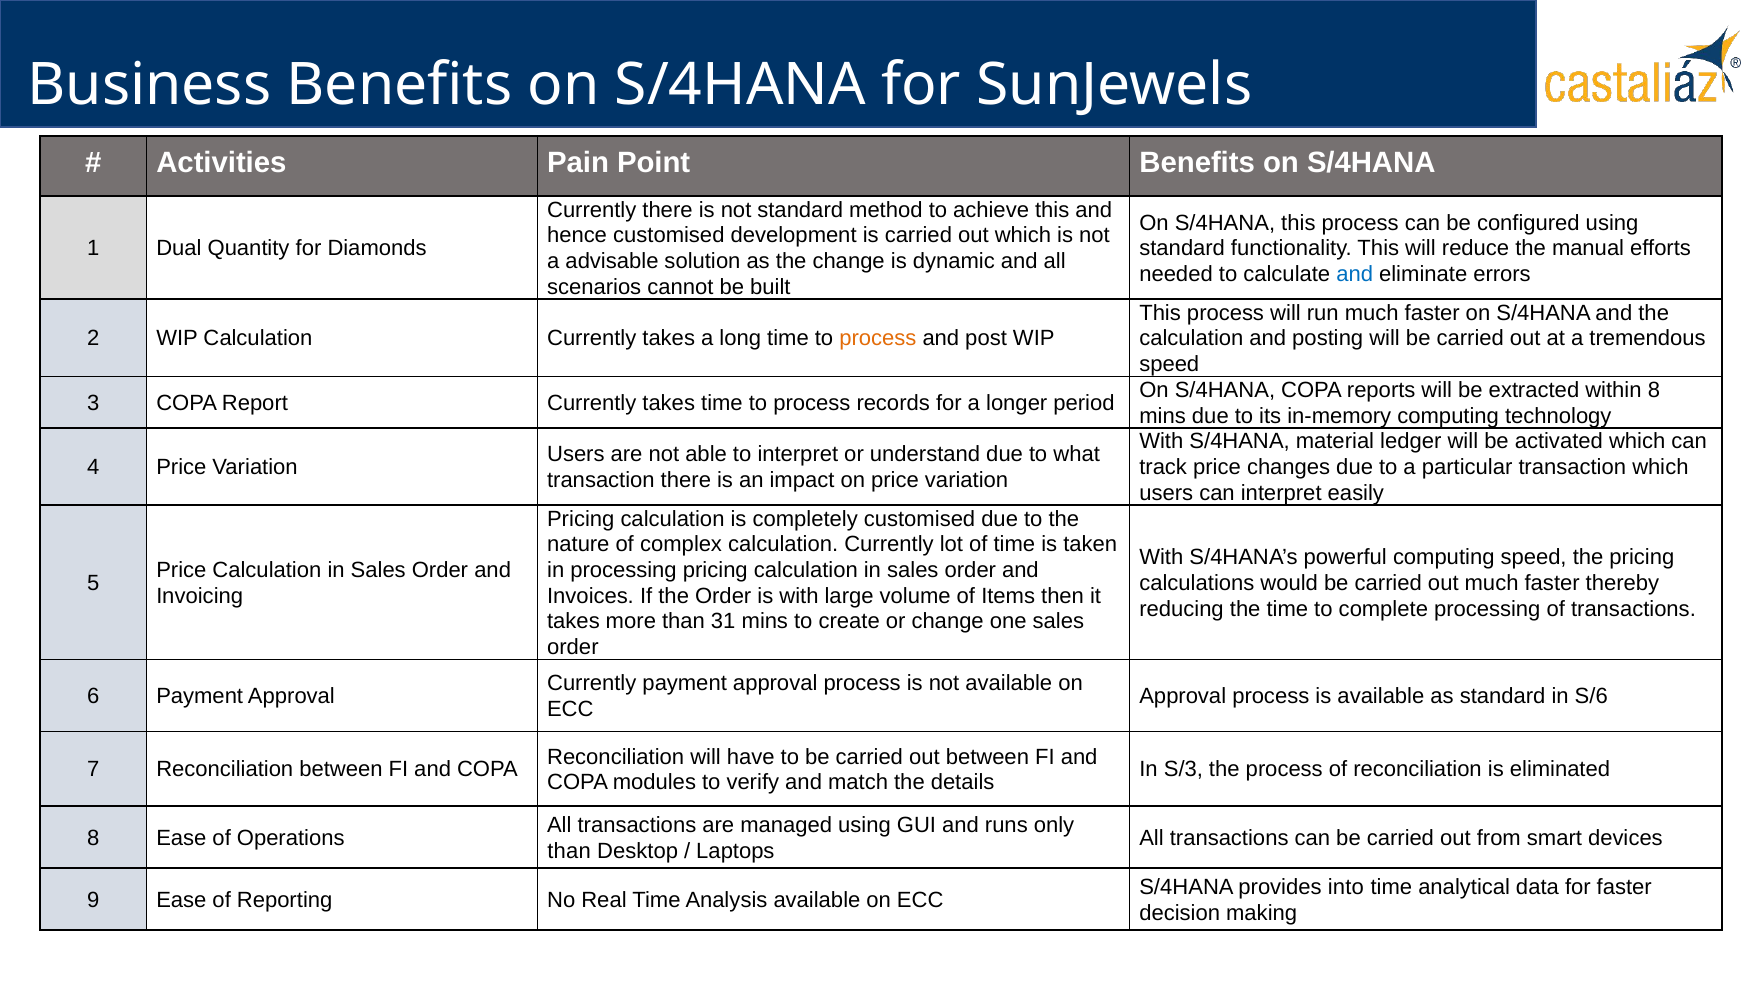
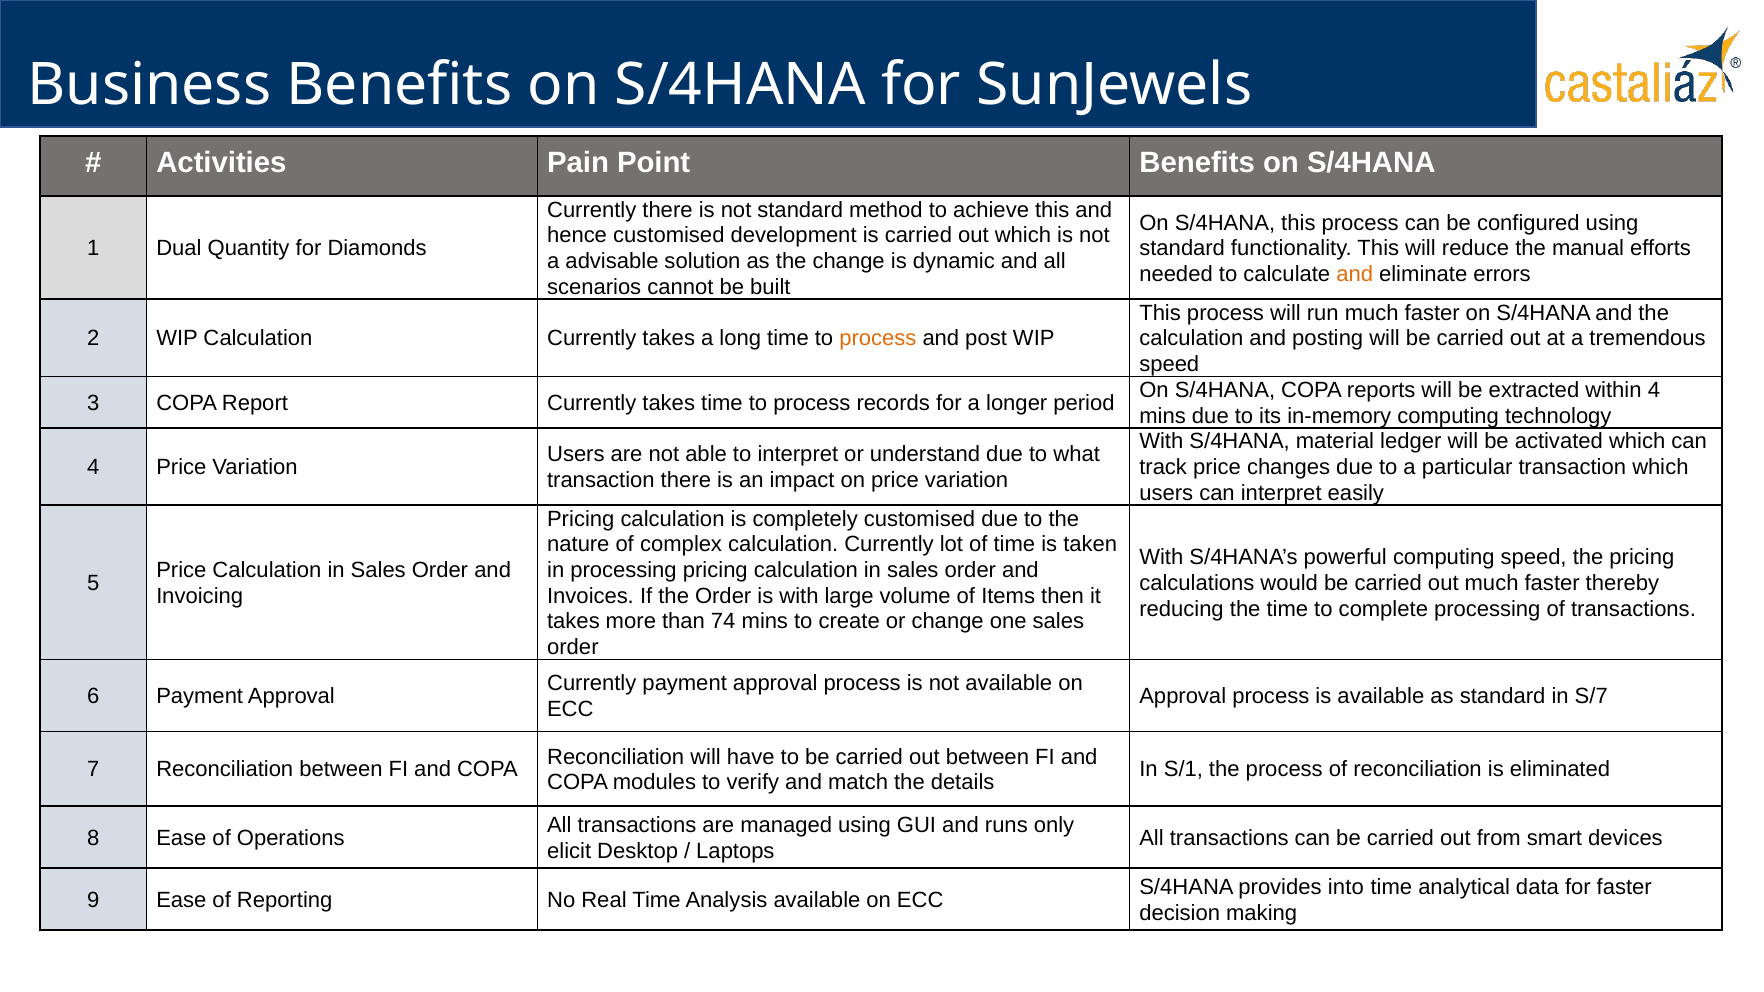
and colour: blue -> orange (1355, 274)
within 8: 8 -> 4 (1654, 390)
31: 31 -> 74 (723, 622)
S/6: S/6 -> S/7 (1591, 697)
S/3: S/3 -> S/1 (1183, 770)
than: than -> elicit (569, 851)
